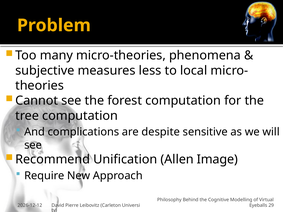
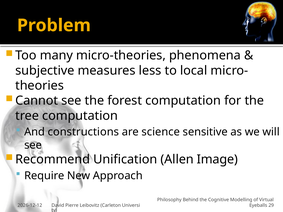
complications: complications -> constructions (83, 132)
despite: despite -> science (161, 132)
